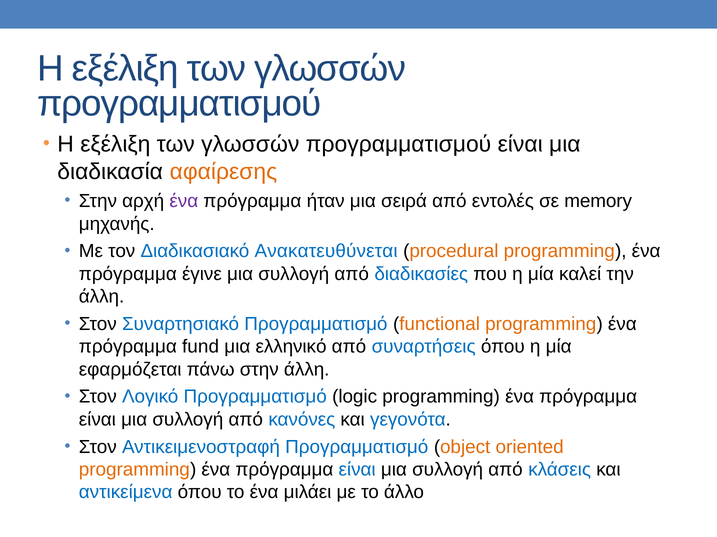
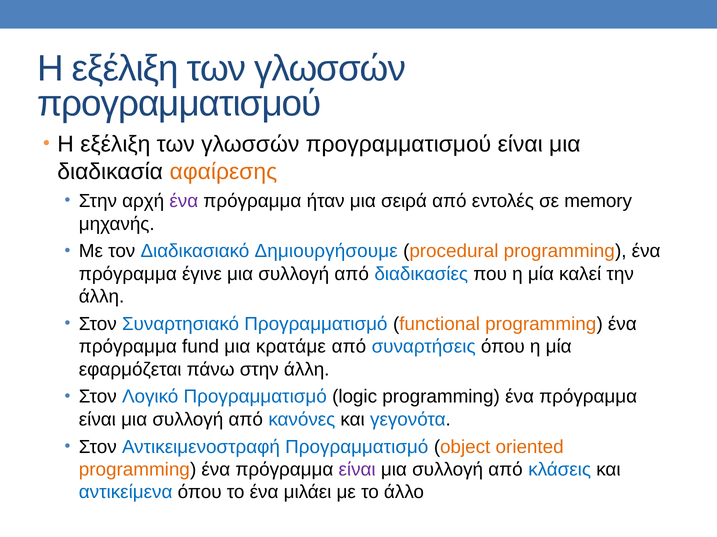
Ανακατευθύνεται: Ανακατευθύνεται -> Δημιουργήσουμε (326, 252)
ελληνικό: ελληνικό -> κρατάμε (291, 347)
είναι colour: blue -> purple (357, 470)
